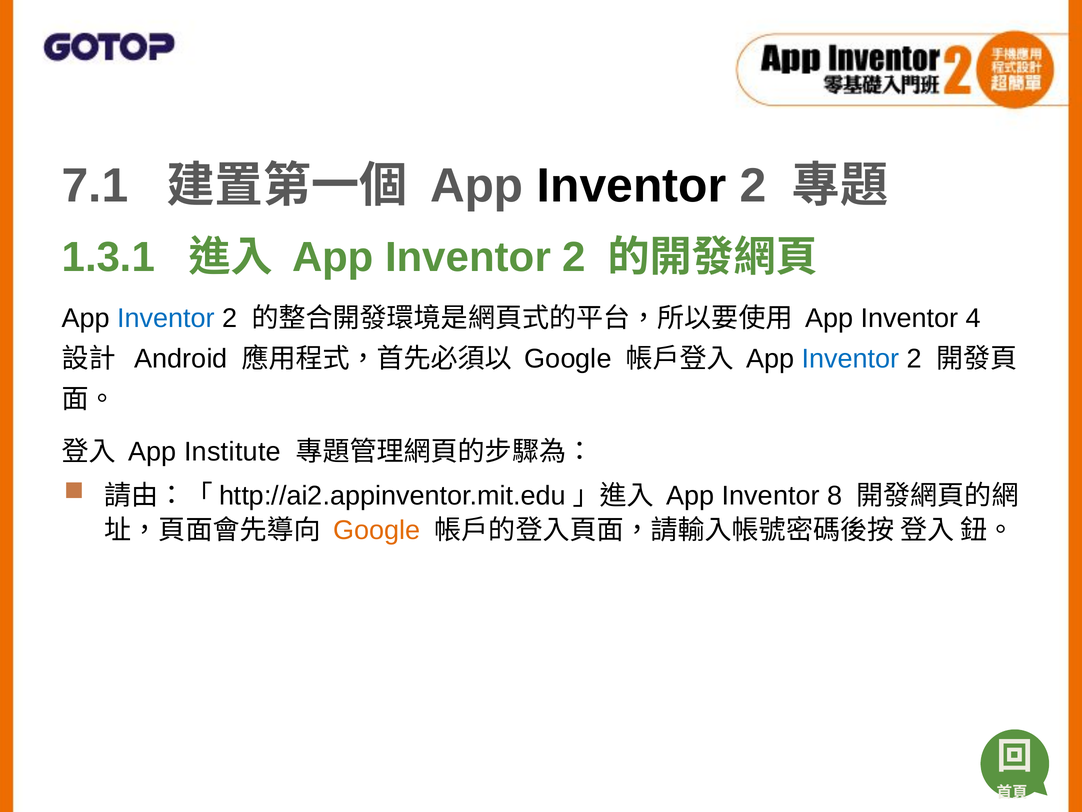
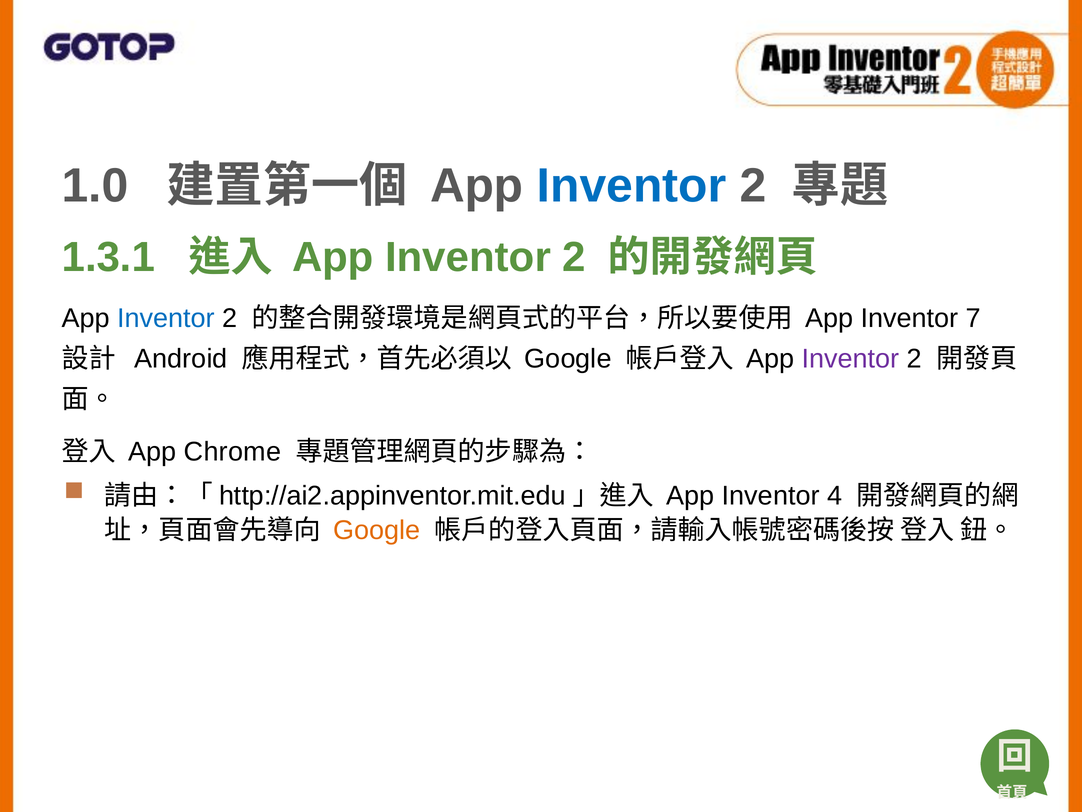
7.1: 7.1 -> 1.0 (95, 186)
Inventor colour: black -> blue (632, 186)
4: 4 -> 7 (973, 318)
Inventor colour: blue -> purple (851, 359)
Institute: Institute -> Chrome (233, 452)
8: 8 -> 4 (835, 495)
